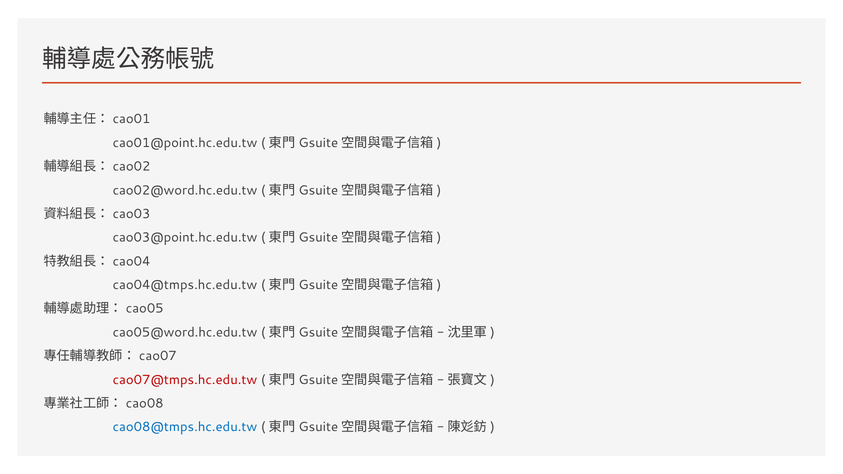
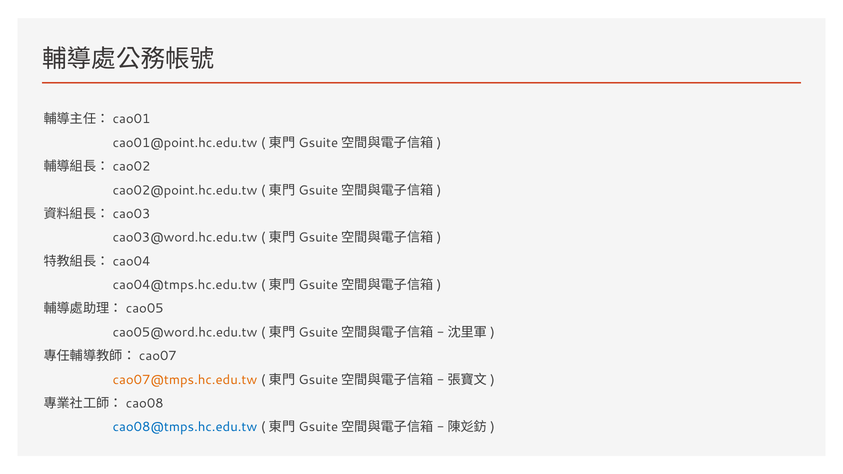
cao02@word.hc.edu.tw: cao02@word.hc.edu.tw -> cao02@point.hc.edu.tw (185, 190)
cao03@point.hc.edu.tw: cao03@point.hc.edu.tw -> cao03@word.hc.edu.tw (185, 238)
cao07@tmps.hc.edu.tw colour: red -> orange (185, 380)
